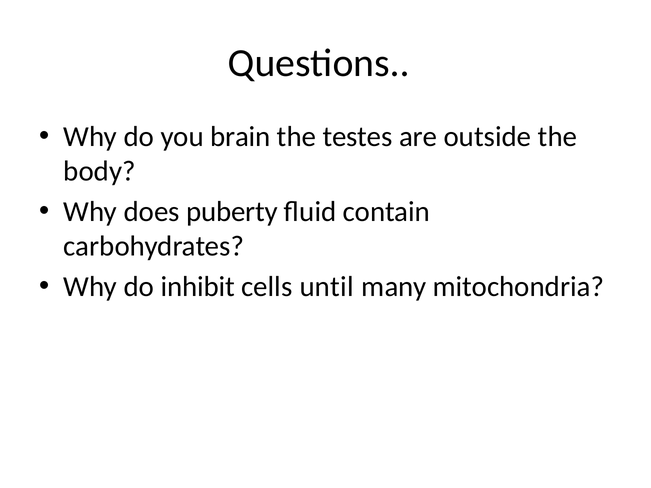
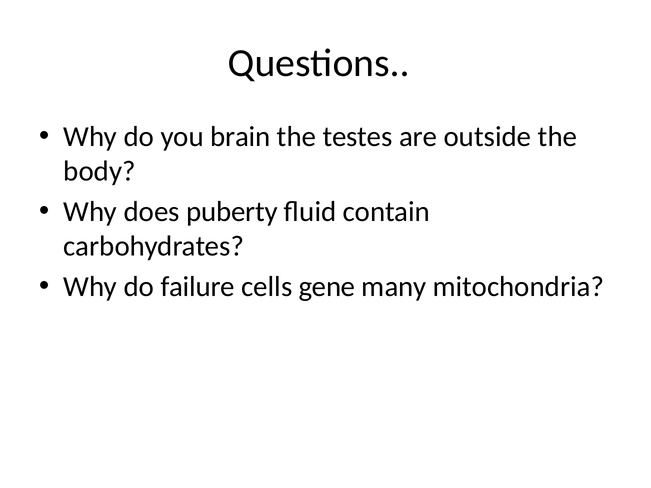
inhibit: inhibit -> failure (198, 287)
until: until -> gene (327, 287)
